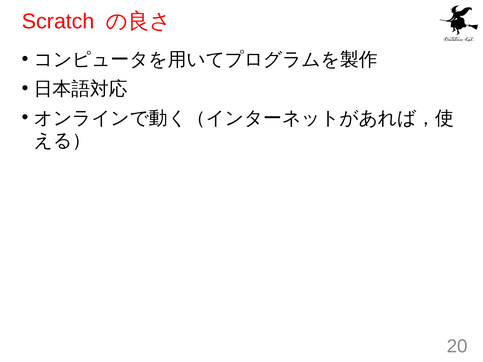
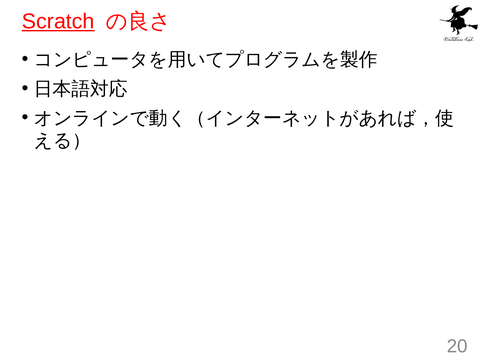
Scratch underline: none -> present (58, 22)
